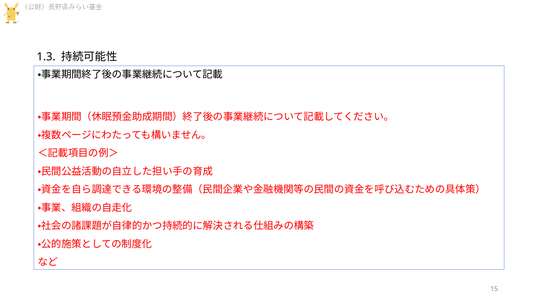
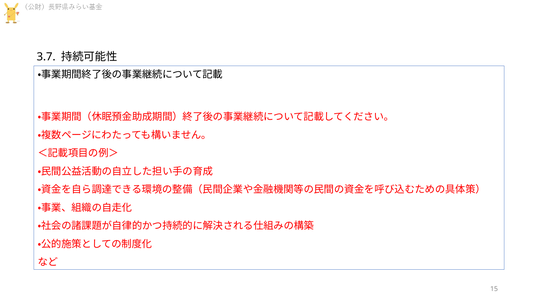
1.3: 1.3 -> 3.7 (46, 57)
